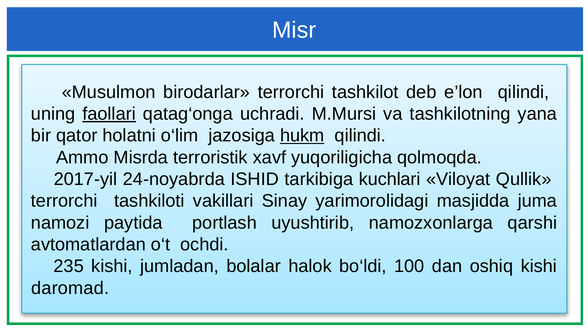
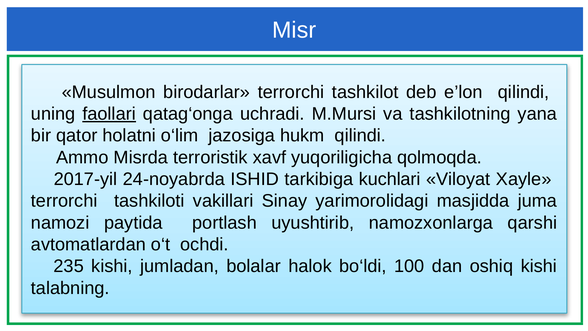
hukm underline: present -> none (302, 136)
Qullik: Qullik -> Xayle (524, 179)
daromad: daromad -> talabning (70, 288)
